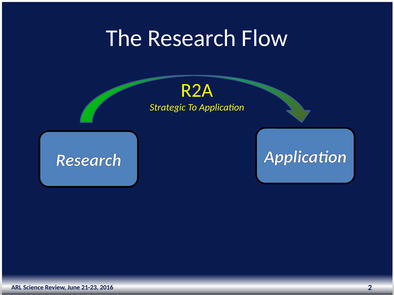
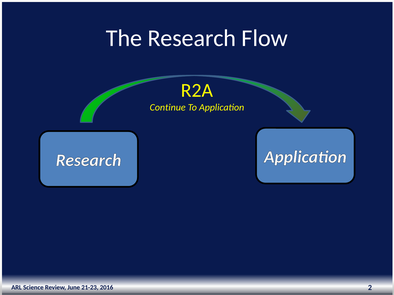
Strategic: Strategic -> Continue (168, 108)
